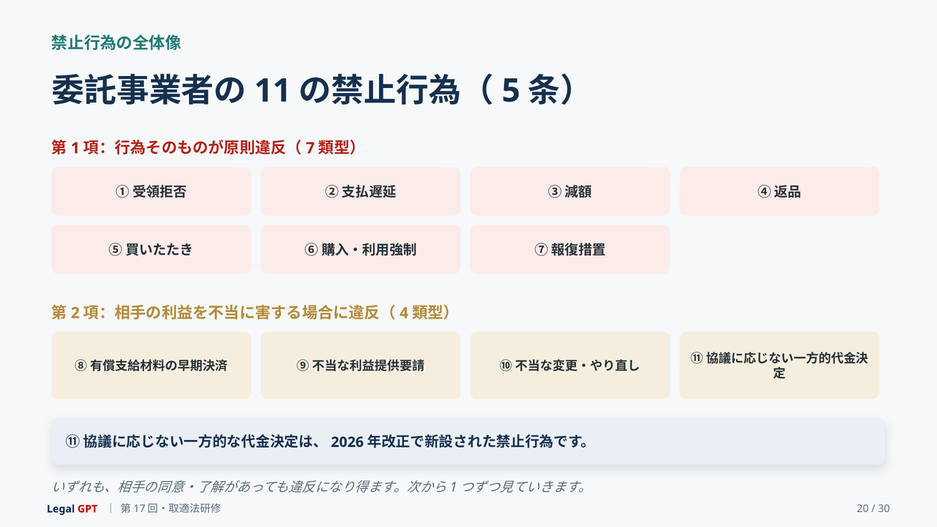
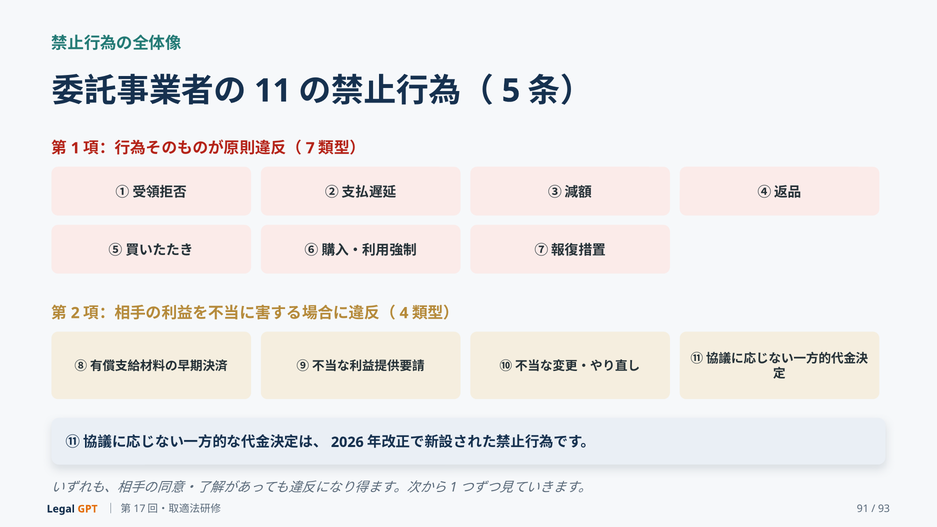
GPT colour: red -> orange (88, 509)
20: 20 -> 91 (863, 509)
30: 30 -> 93 (884, 509)
